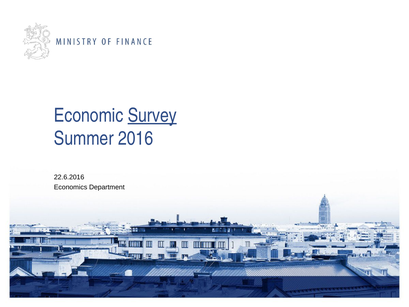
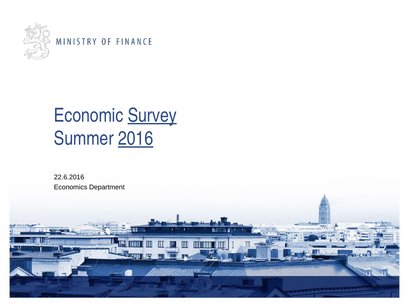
2016 underline: none -> present (136, 139)
